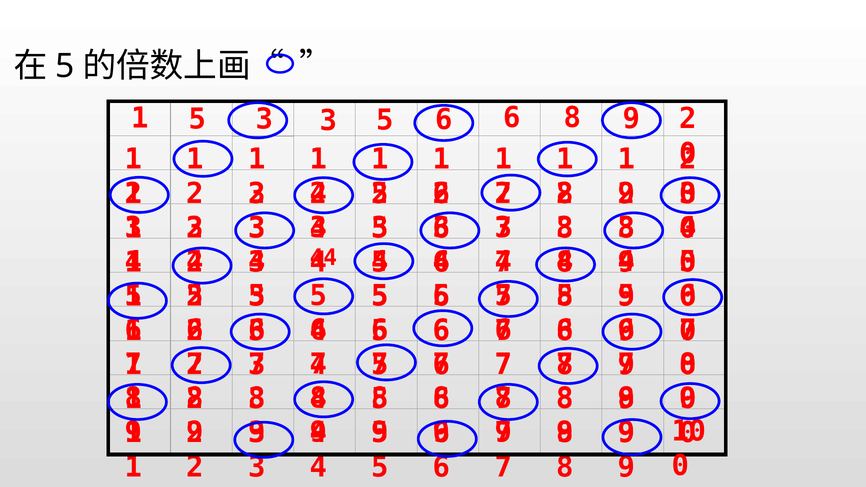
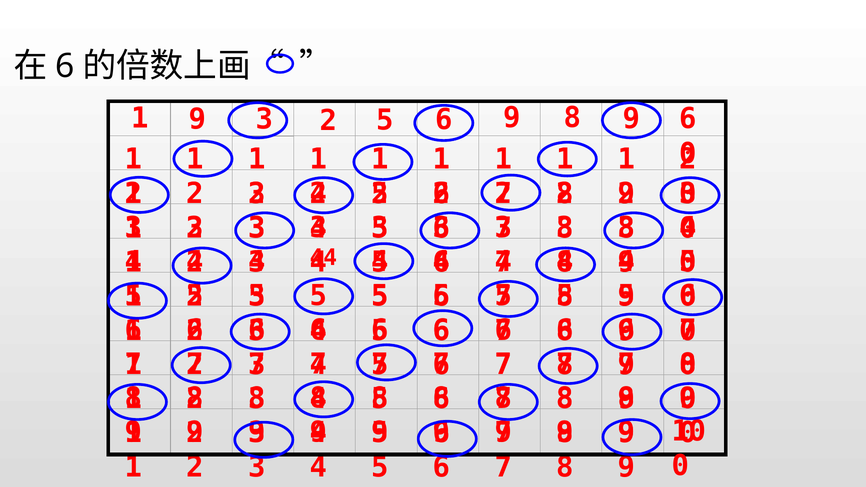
5: 5 -> 6 (65, 66)
5: 5 -> 9 (198, 119)
3: 3 -> 2 (329, 121)
6: 6 -> 9 (512, 118)
8 9 2: 2 -> 6 (688, 119)
